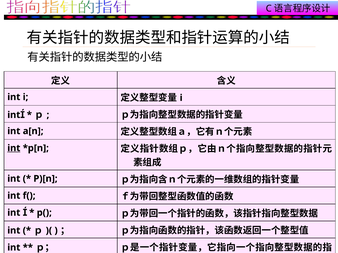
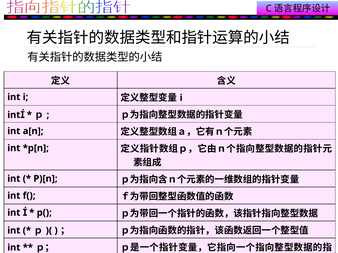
int underline: present -> none (14, 148)
